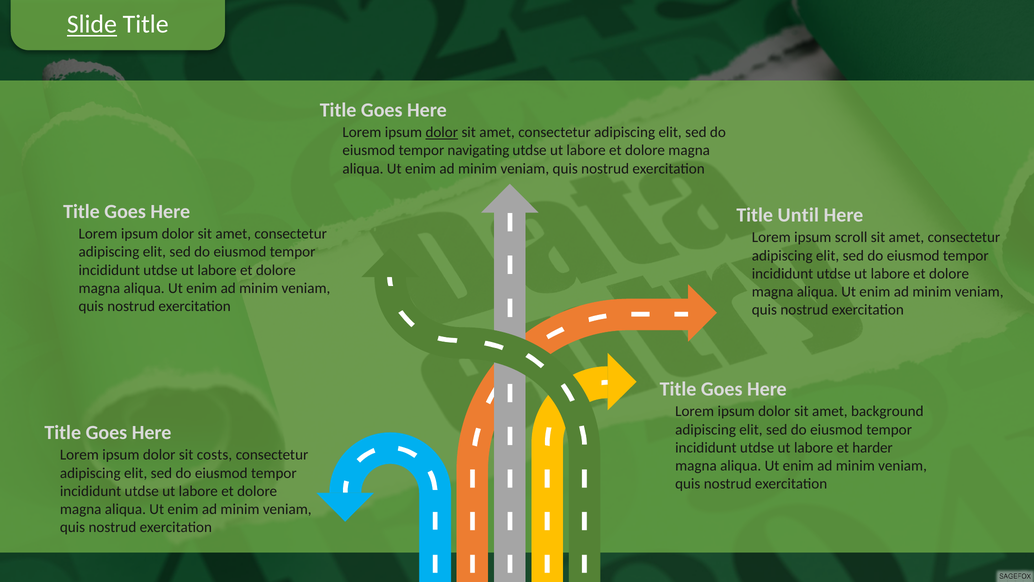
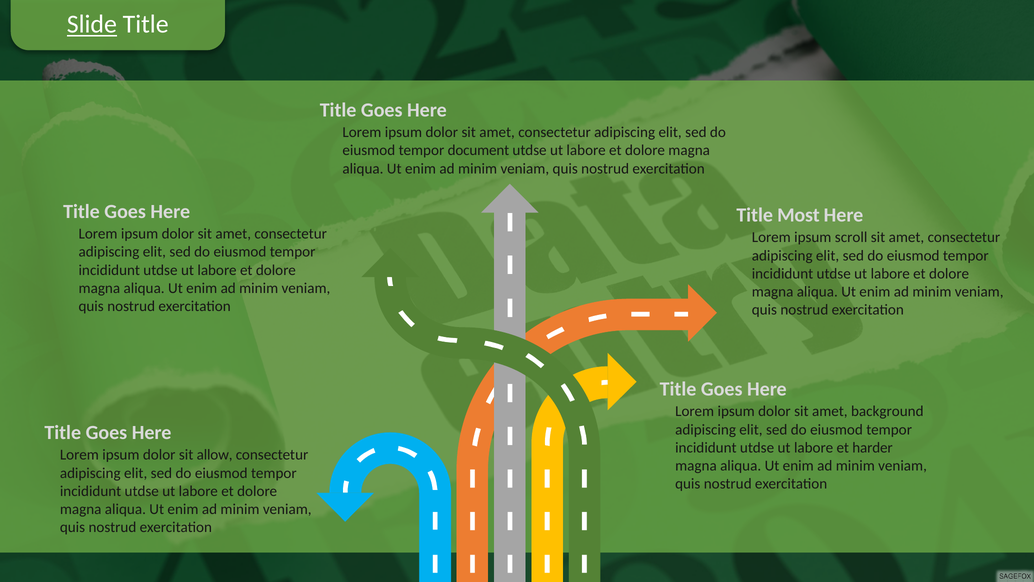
dolor underline: present -> none (442, 132)
navigating: navigating -> document (478, 150)
Until: Until -> Most (798, 215)
costs: costs -> allow (215, 455)
